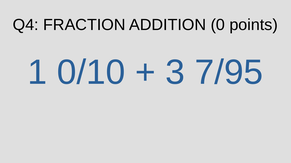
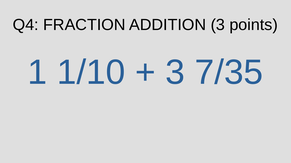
ADDITION 0: 0 -> 3 (218, 25)
0/10: 0/10 -> 1/10 (91, 73)
7/95: 7/95 -> 7/35 (229, 73)
